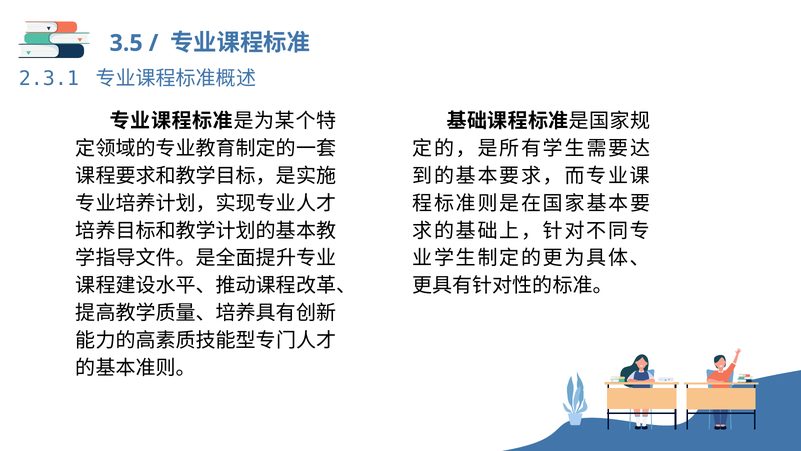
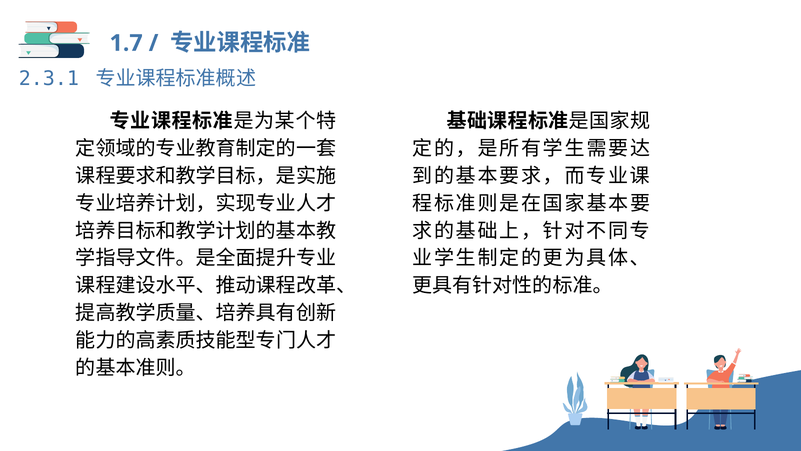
3.5: 3.5 -> 1.7 (126, 43)
